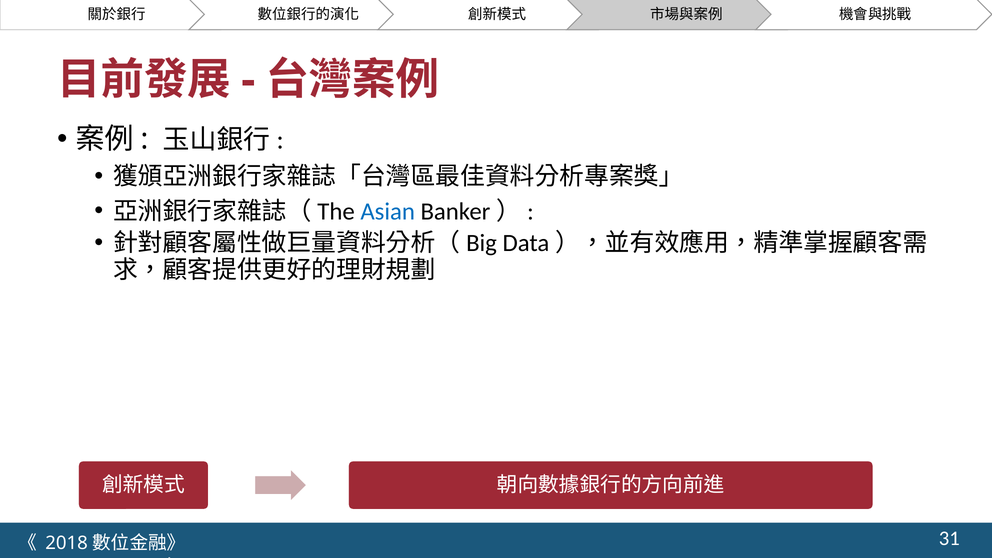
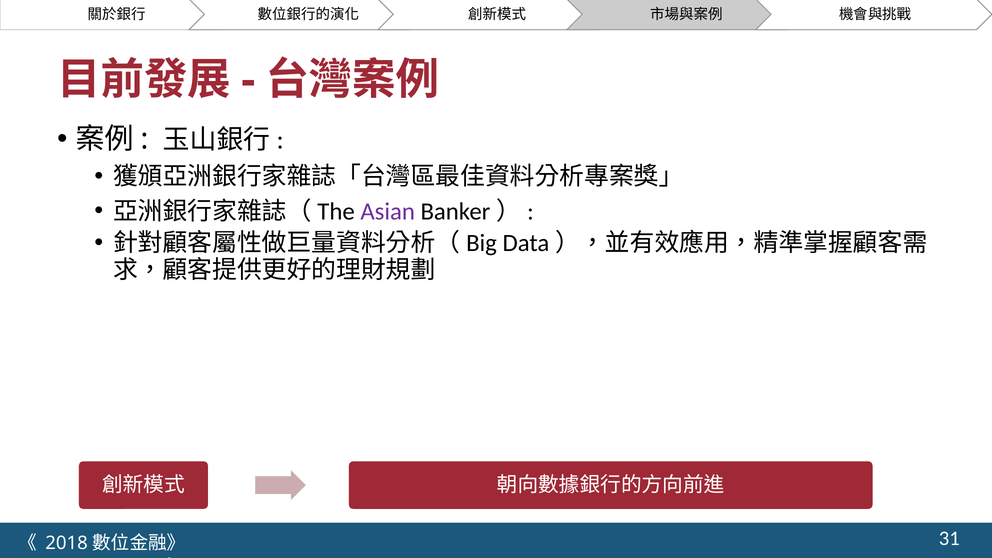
Asian colour: blue -> purple (388, 212)
